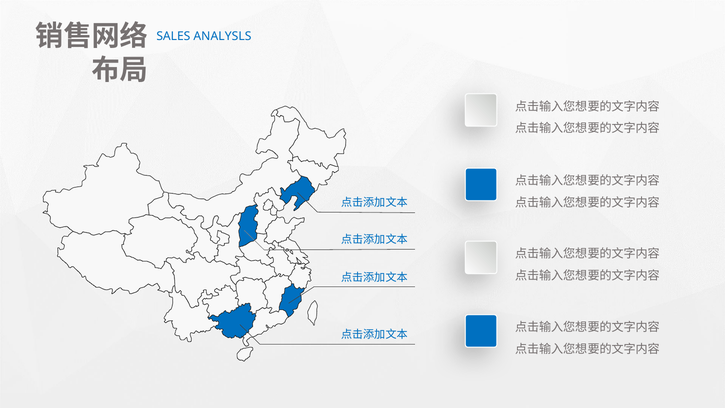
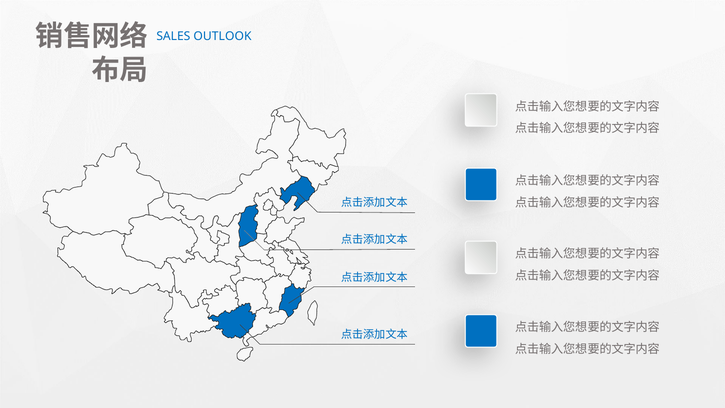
ANALYSLS: ANALYSLS -> OUTLOOK (222, 36)
